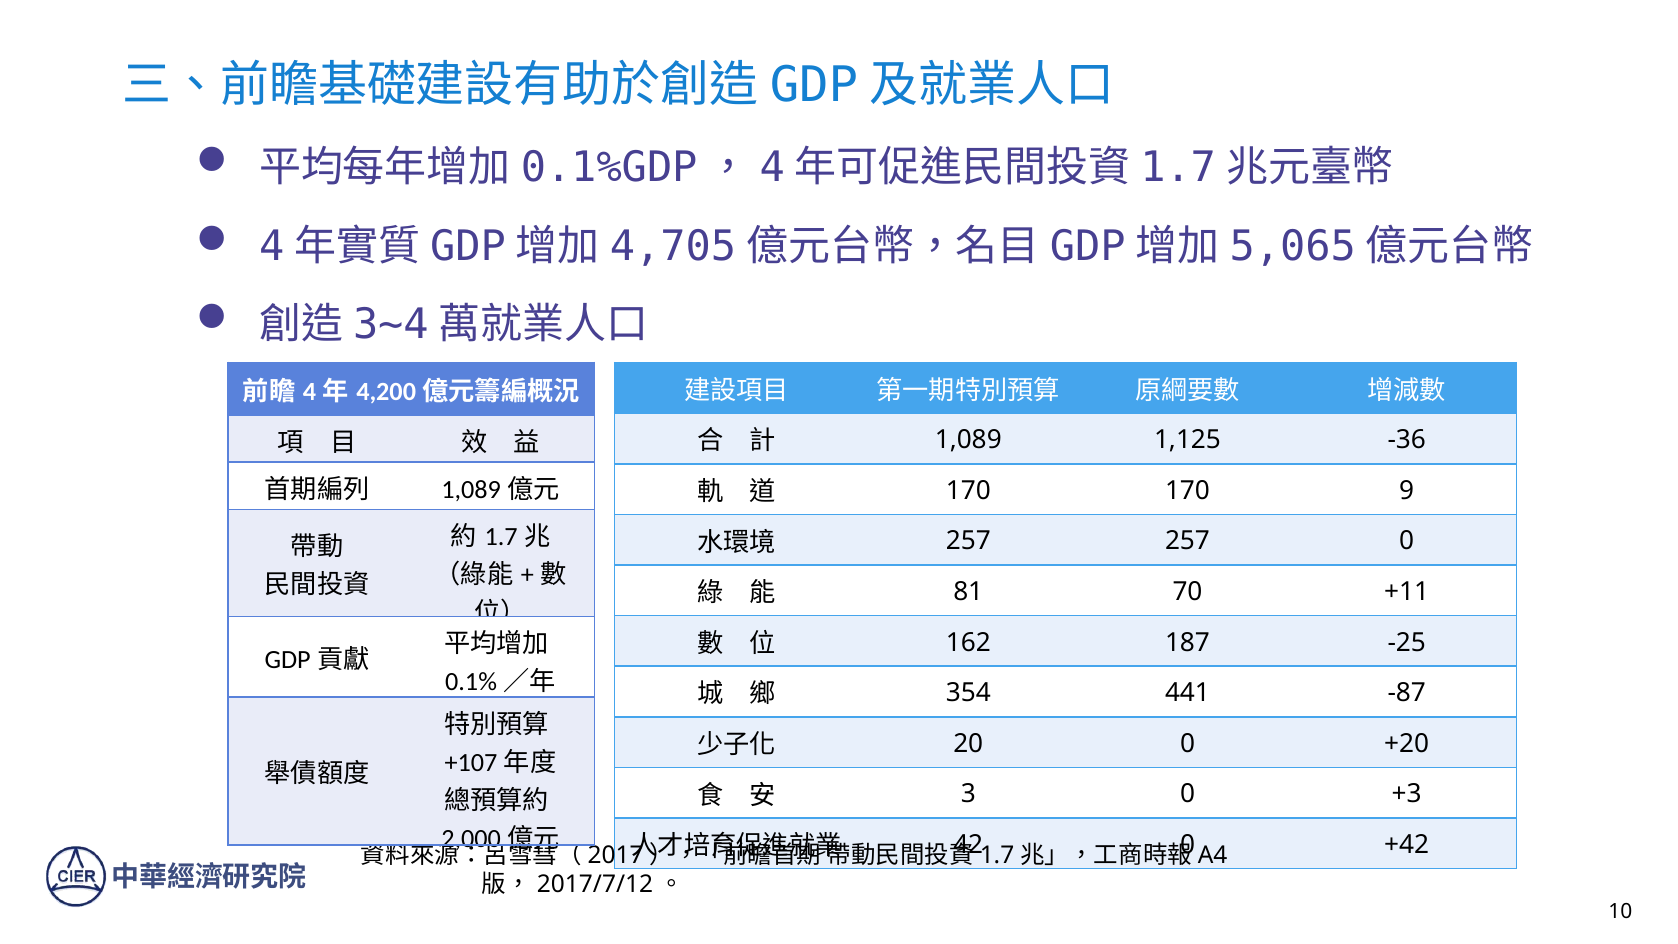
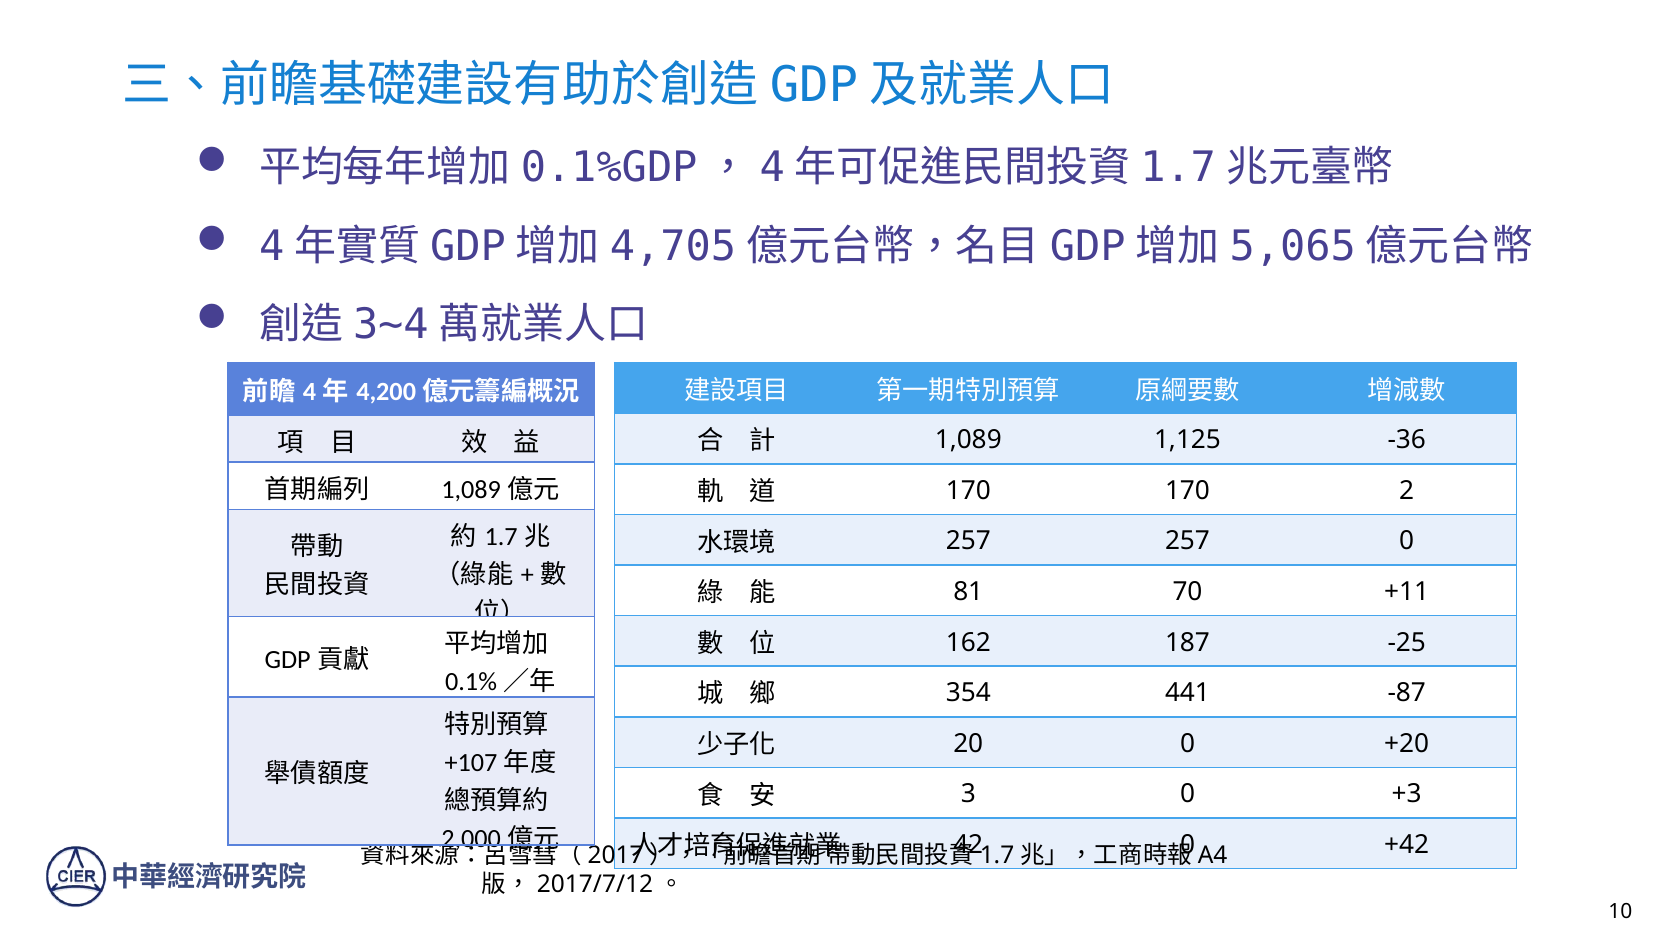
9: 9 -> 2 (1407, 491)
